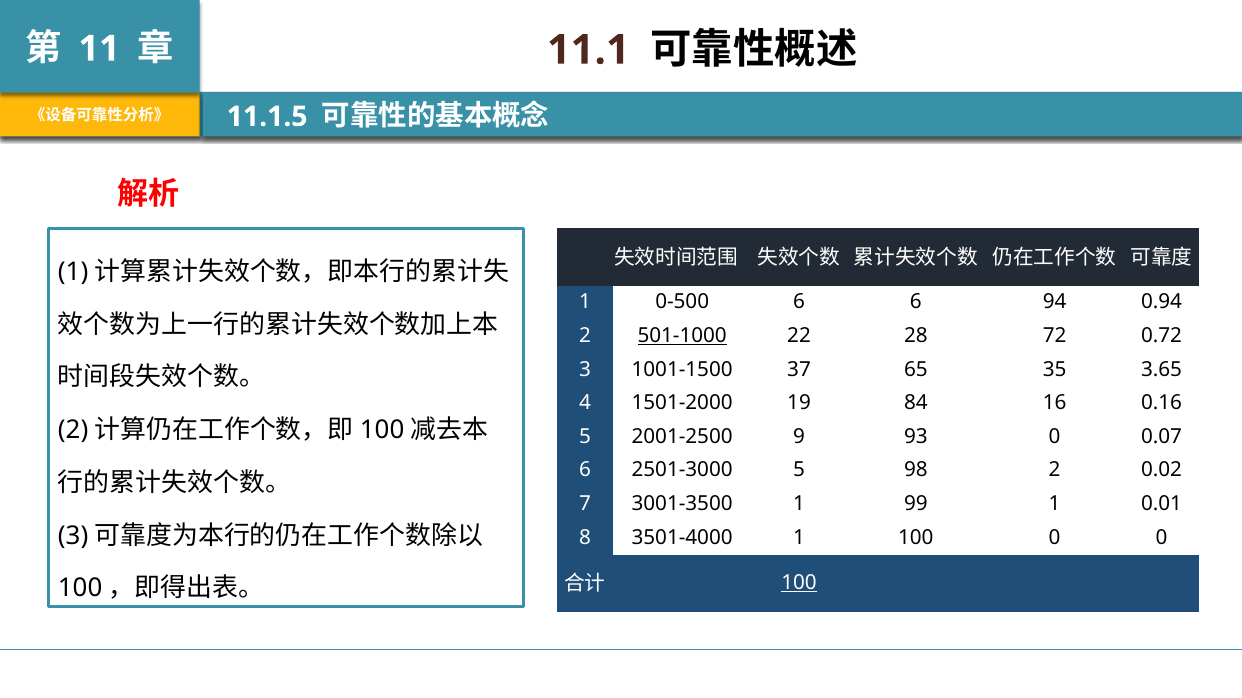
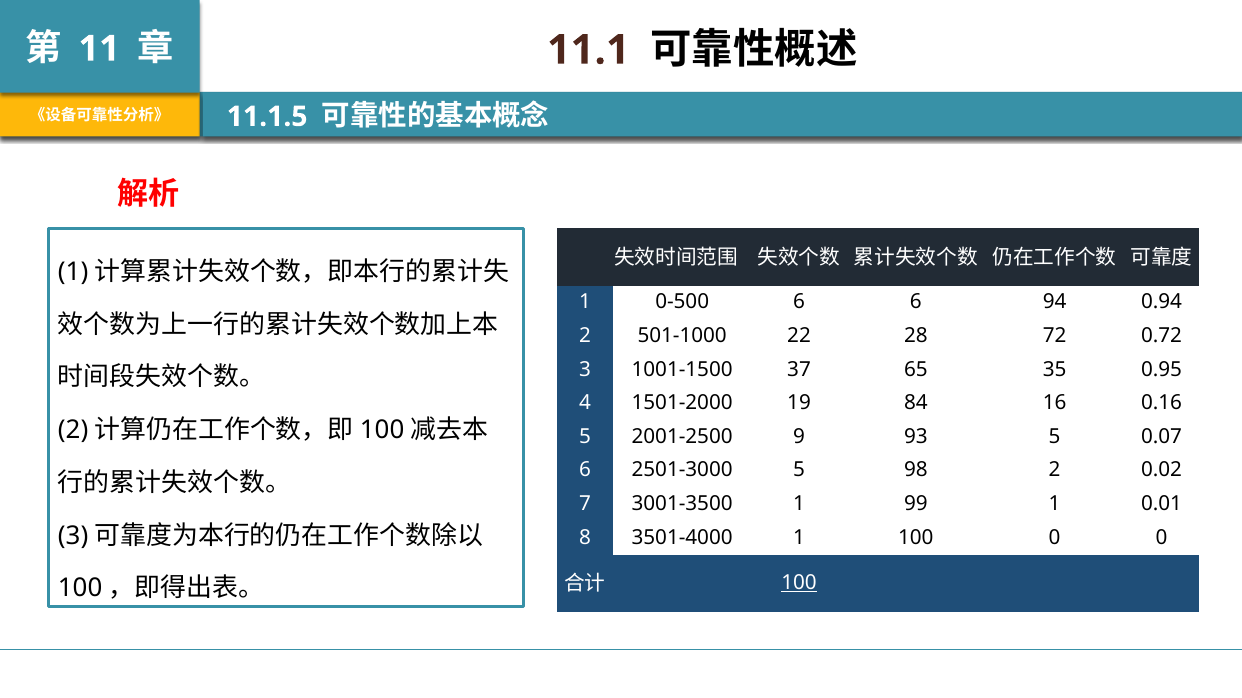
501-1000 underline: present -> none (682, 336)
3.65: 3.65 -> 0.95 (1162, 370)
93 0: 0 -> 5 (1055, 437)
